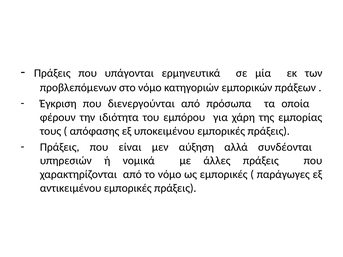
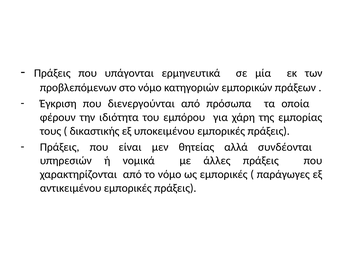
απόφασης: απόφασης -> δικαστικής (95, 131)
αύξηση: αύξηση -> θητείας (196, 147)
